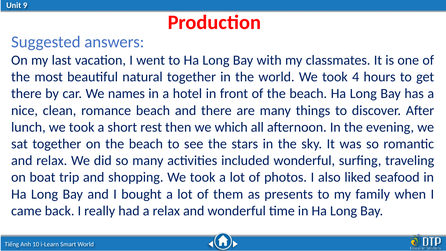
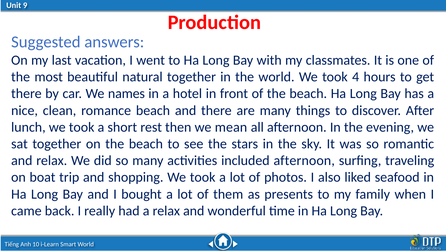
which: which -> mean (231, 127)
included wonderful: wonderful -> afternoon (304, 161)
